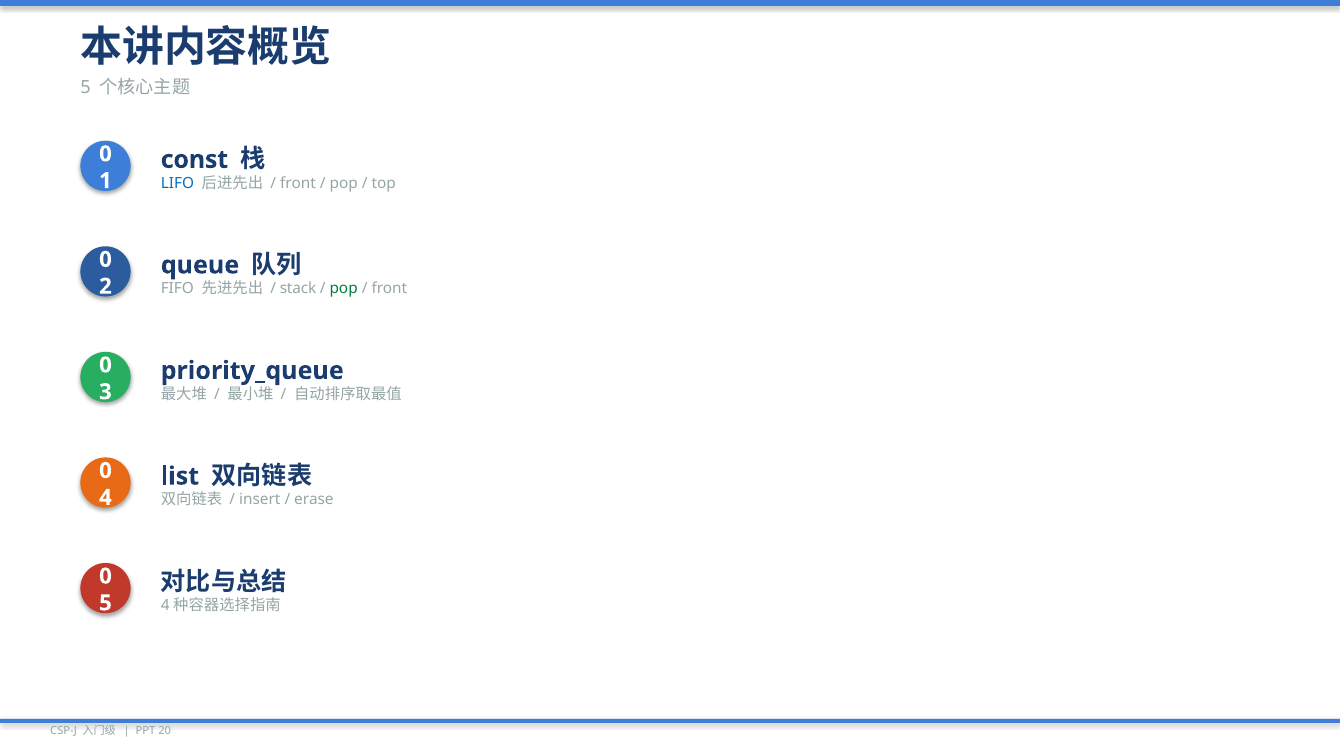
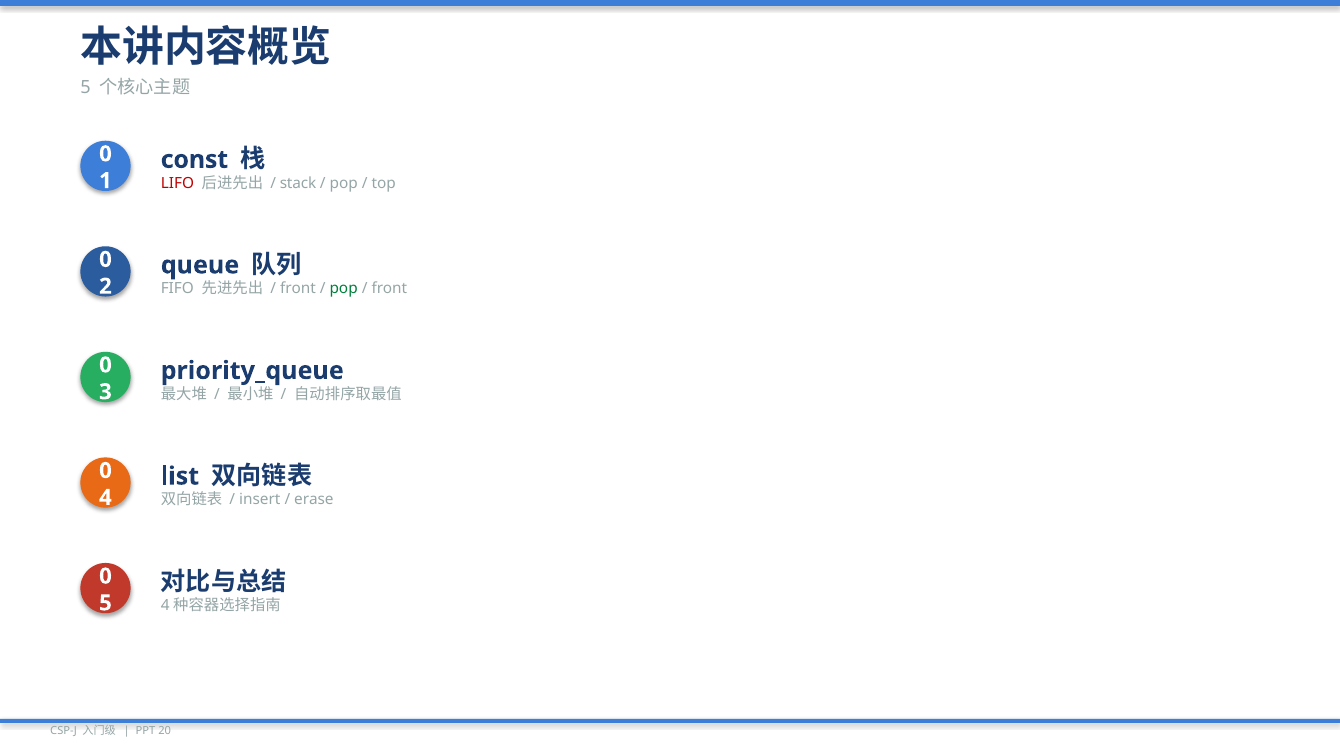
LIFO colour: blue -> red (177, 183)
front: front -> stack (298, 183)
stack: stack -> front (298, 289)
